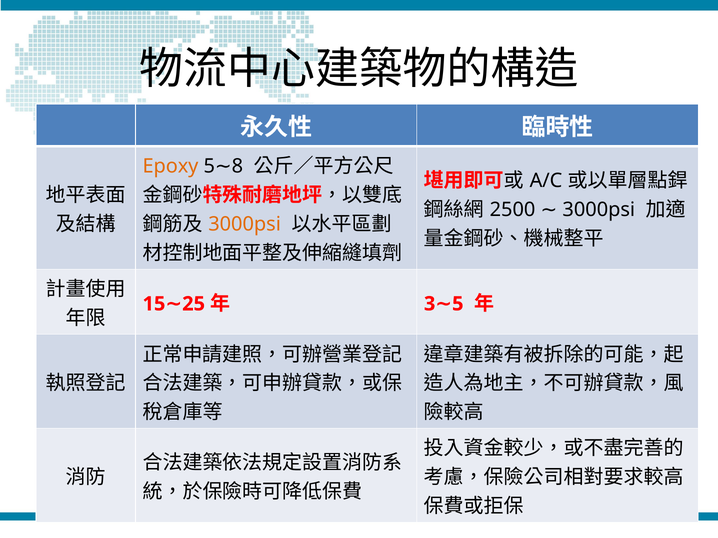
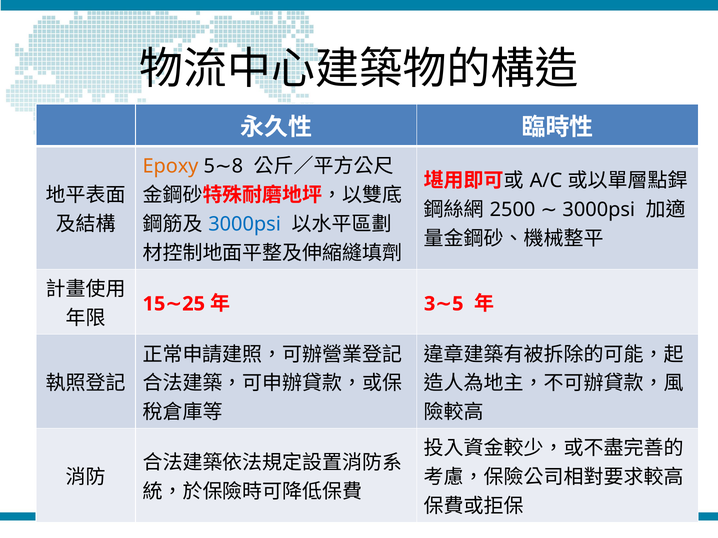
3000psi colour: orange -> blue (245, 224)
